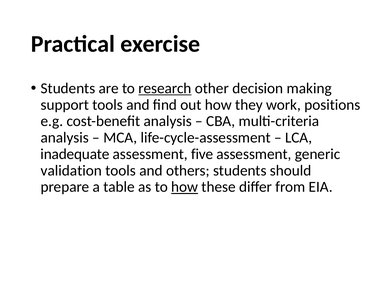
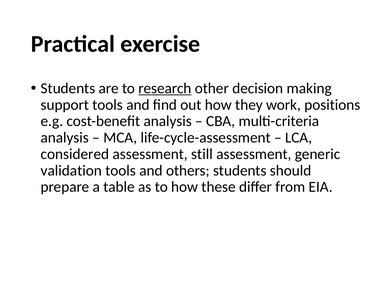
inadequate: inadequate -> considered (75, 154)
five: five -> still (202, 154)
how underline: present -> none (185, 187)
